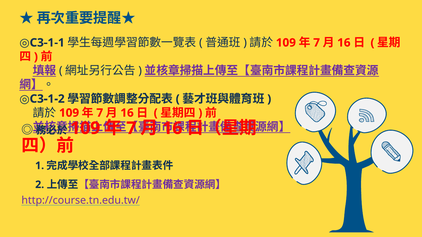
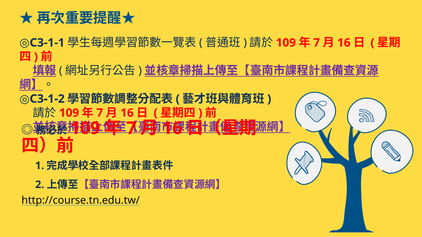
http://course.tn.edu.tw/ colour: purple -> black (81, 201)
